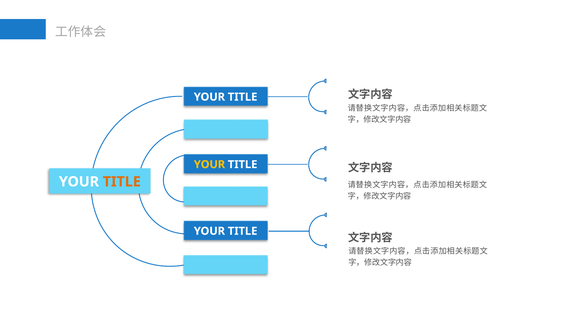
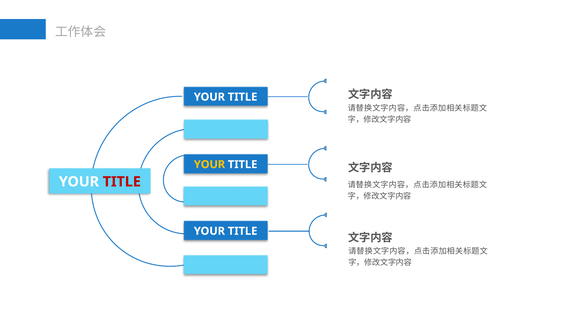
TITLE colour: orange -> red (122, 182)
